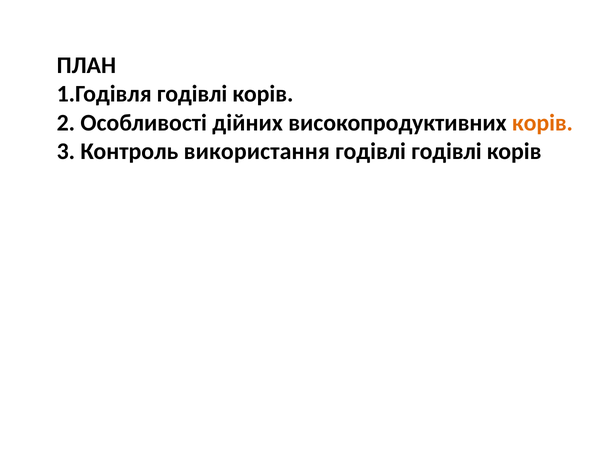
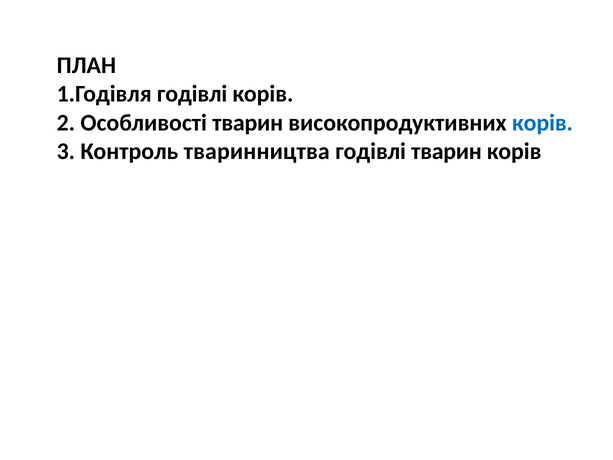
Особливості дійних: дійних -> тварин (248, 123)
корів colour: orange -> blue (542, 123)
використання: використання -> тваринництва (257, 151)
годівлі годівлі: годівлі -> тварин (447, 151)
